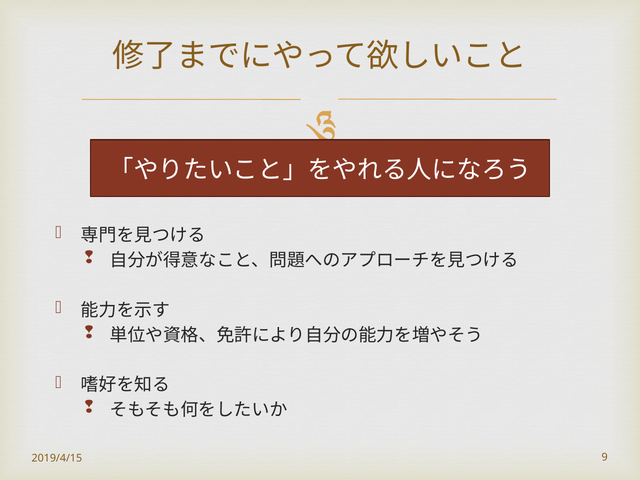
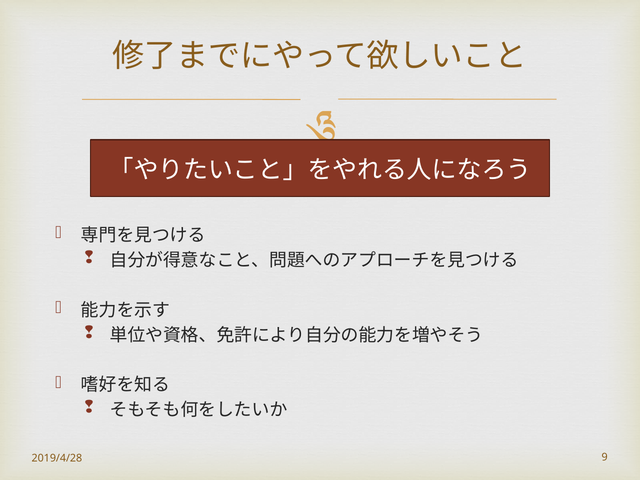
2019/4/15: 2019/4/15 -> 2019/4/28 (57, 458)
